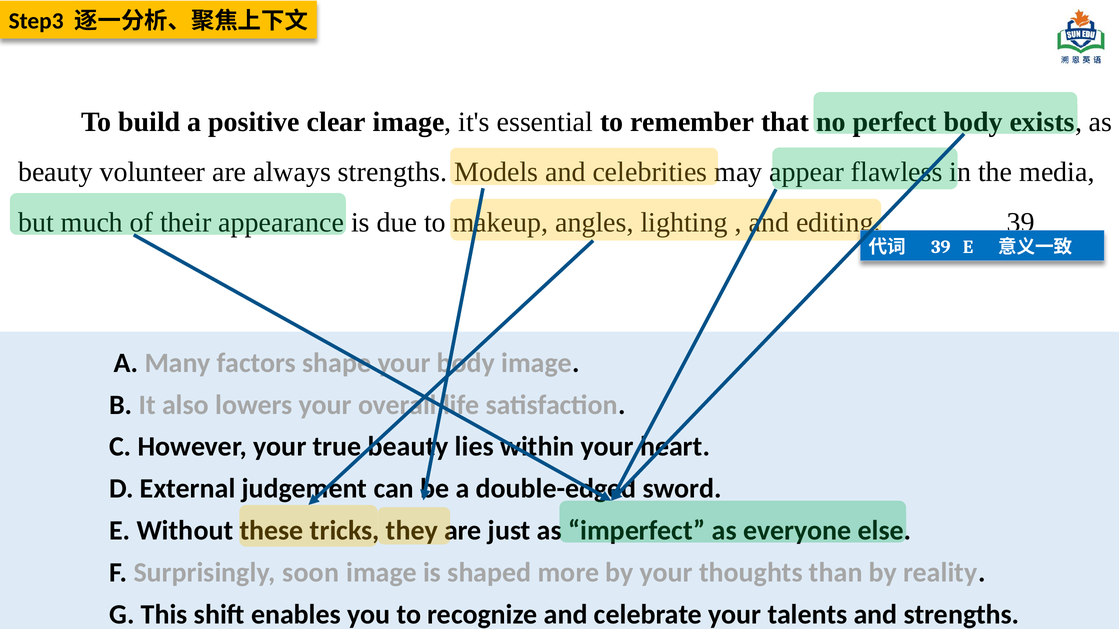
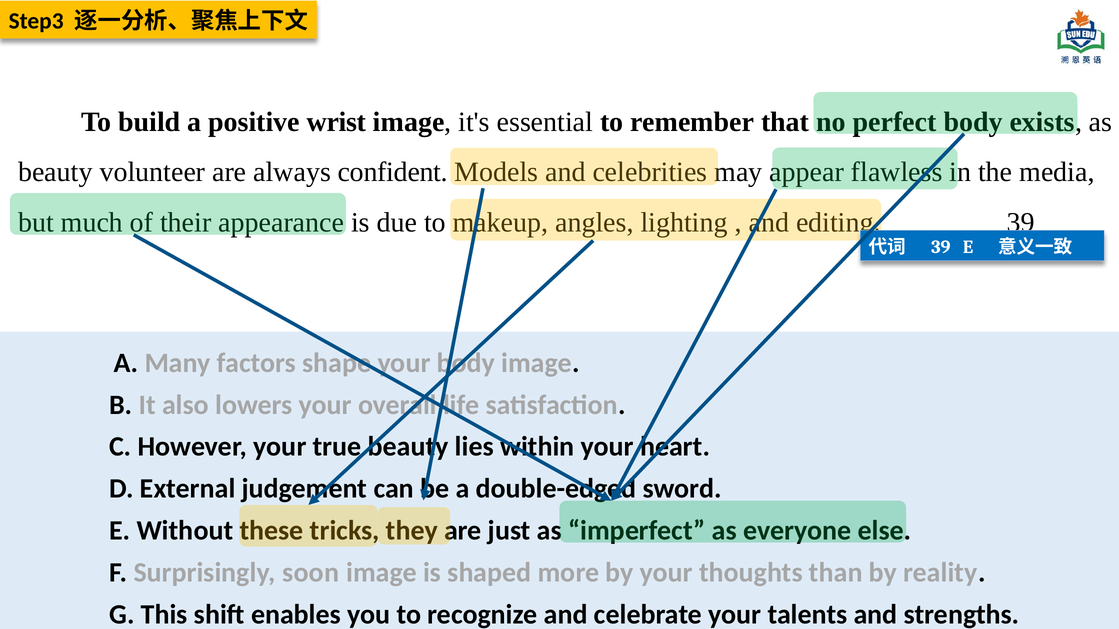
clear: clear -> wrist (337, 122)
always strengths: strengths -> confident (393, 172)
